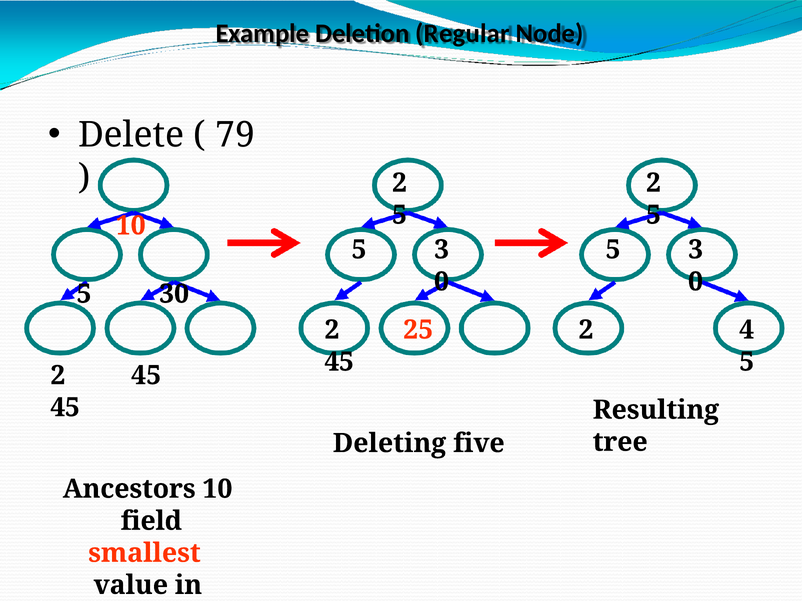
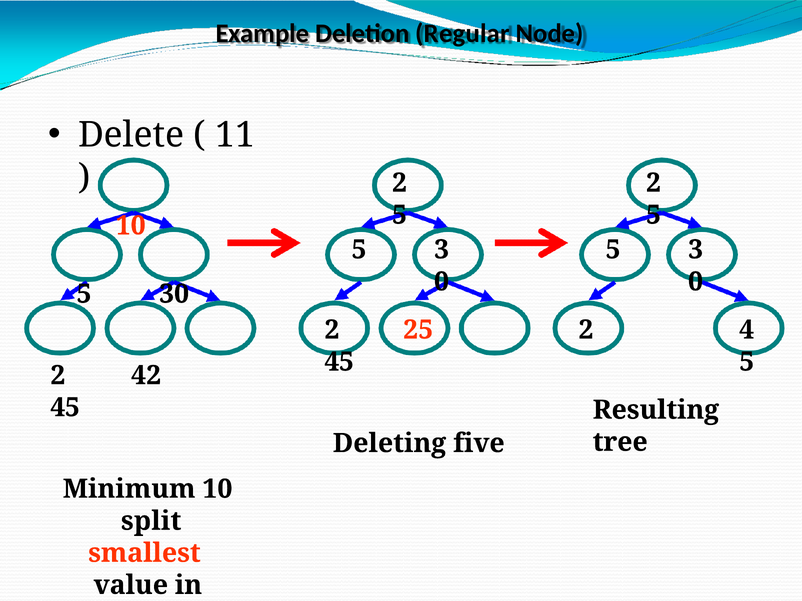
79: 79 -> 11 (235, 135)
2 45: 45 -> 42 (146, 376)
Ancestors: Ancestors -> Minimum (129, 489)
field: field -> split (151, 521)
